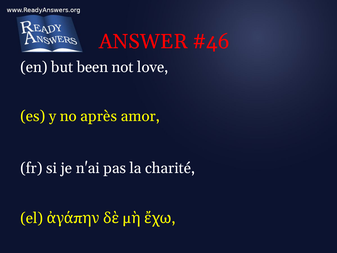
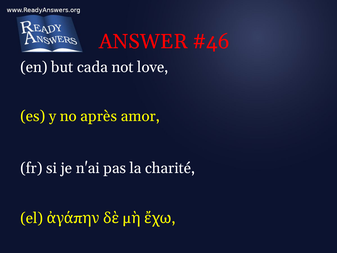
been: been -> cada (92, 67)
